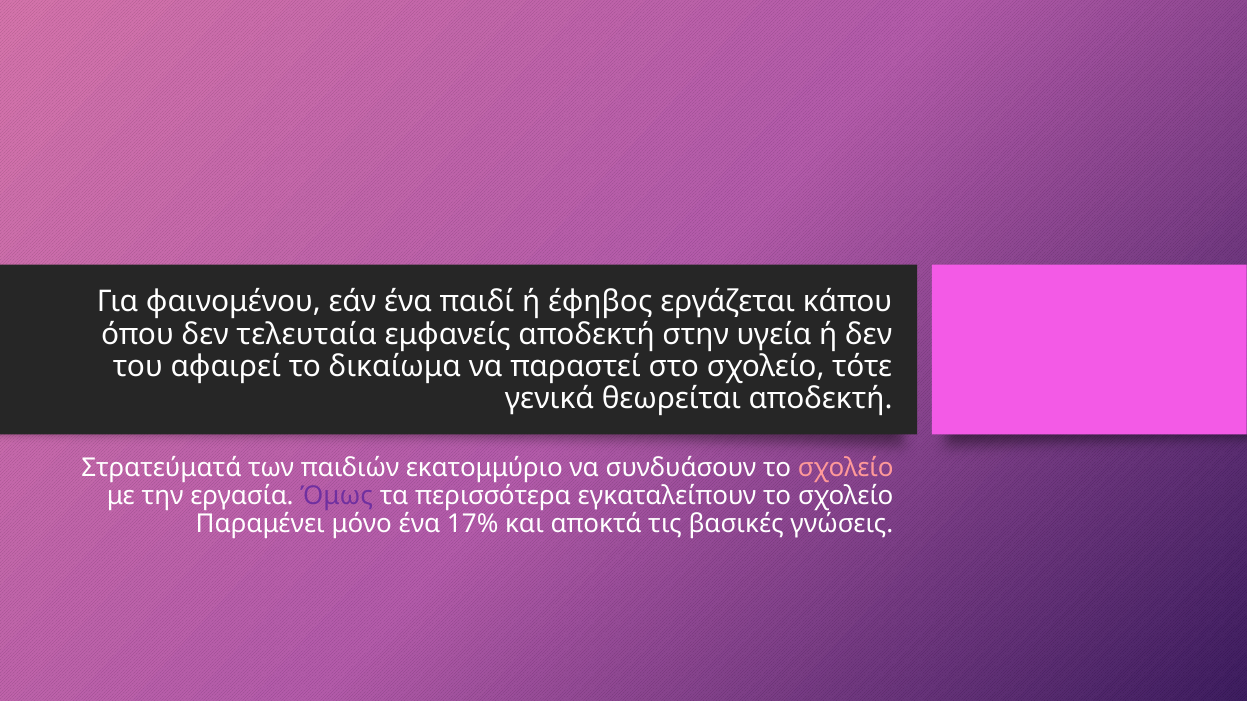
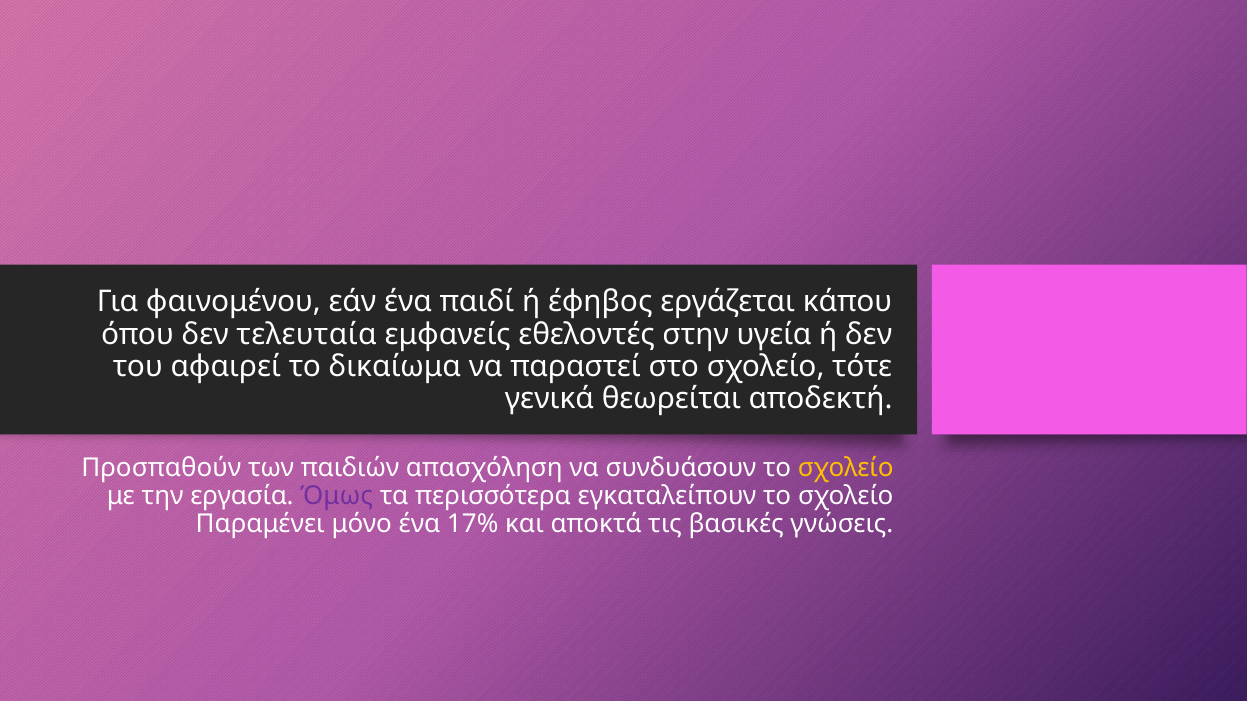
εμφανείς αποδεκτή: αποδεκτή -> εθελοντές (587, 335)
Στρατεύματά: Στρατεύματά -> Προσπαθούν (161, 468)
εκατομμύριο: εκατομμύριο -> απασχόληση (484, 468)
σχολείο colour: pink -> yellow (846, 468)
